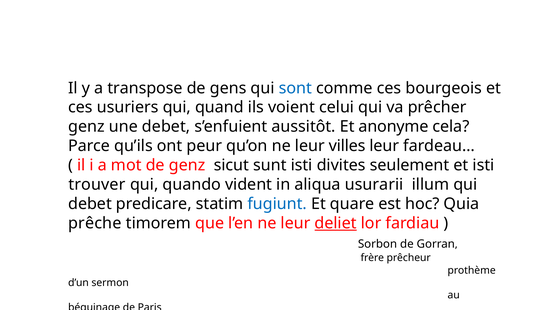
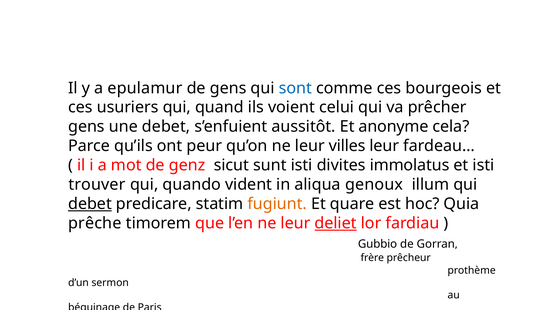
transpose: transpose -> epulamur (145, 88)
genz: genz -> gens (86, 127)
seulement: seulement -> immolatus (410, 166)
usurarii: usurarii -> genoux (374, 185)
debet underline: none -> present (90, 204)
fugiunt colour: blue -> orange (277, 204)
Sorbon: Sorbon -> Gubbio (378, 244)
